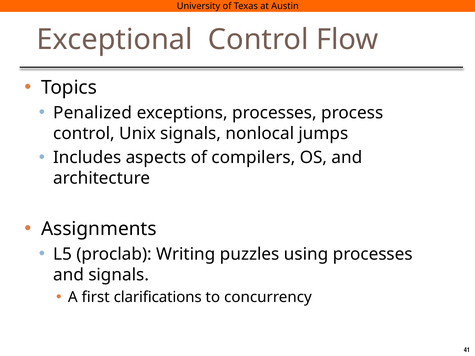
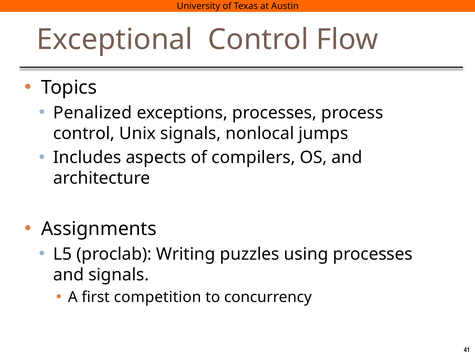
clarifications: clarifications -> competition (158, 297)
